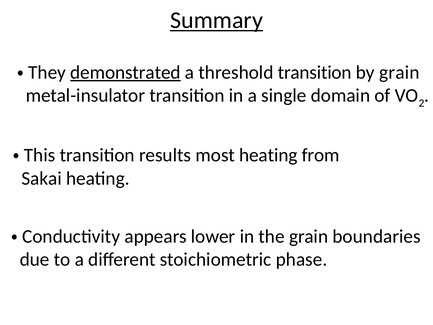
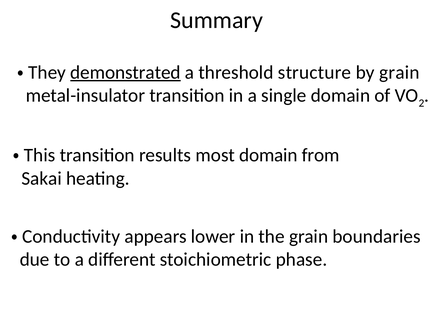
Summary underline: present -> none (216, 20)
threshold transition: transition -> structure (315, 72)
most heating: heating -> domain (268, 155)
